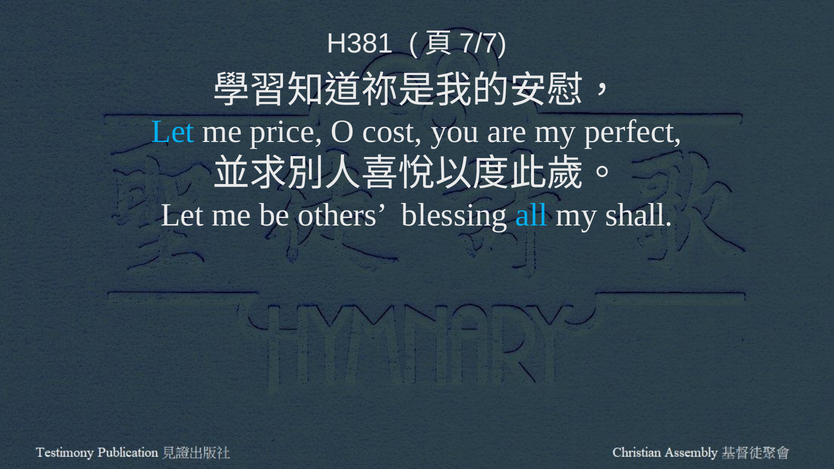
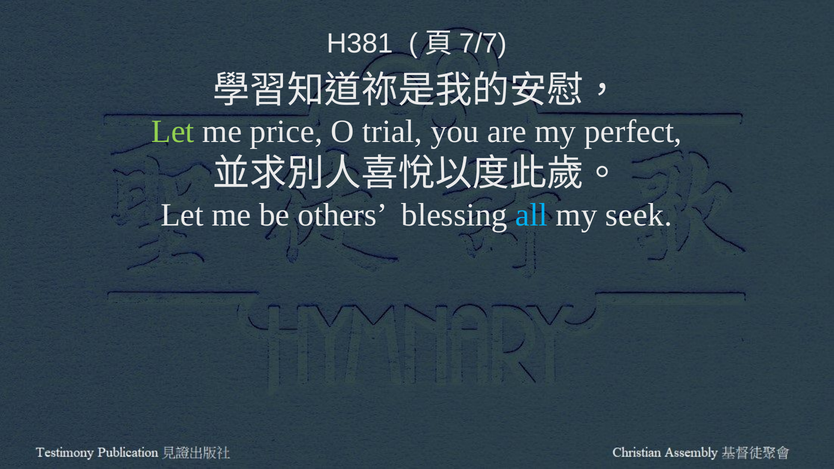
Let colour: light blue -> light green (173, 132)
cost: cost -> trial (392, 132)
shall: shall -> seek (639, 215)
